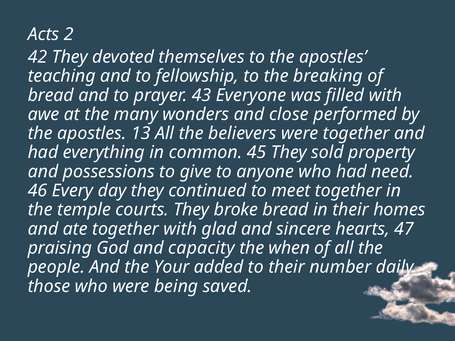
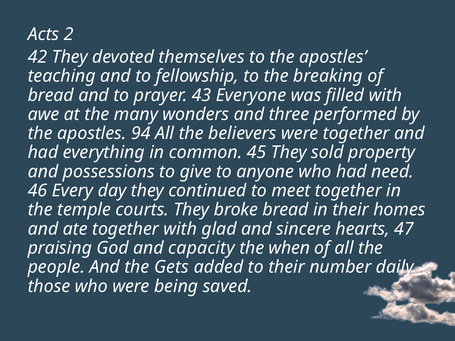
close: close -> three (289, 114)
13: 13 -> 94 (141, 133)
Your: Your -> Gets (171, 267)
